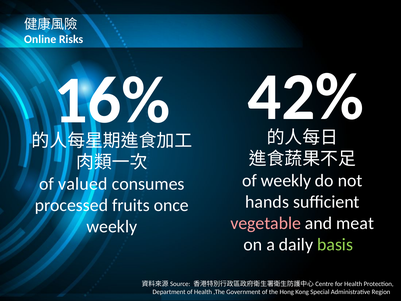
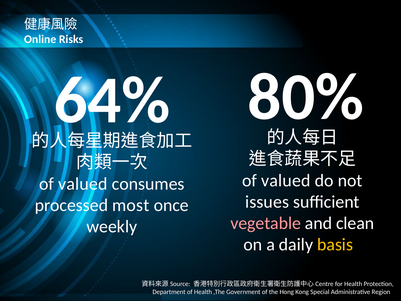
42%: 42% -> 80% (306, 97)
16%: 16% -> 64% (112, 100)
weekly: weekly -> valued (286, 180)
hands: hands -> issues (267, 202)
fruits: fruits -> most (131, 205)
meat: meat -> clean (355, 223)
basis colour: light green -> yellow (335, 245)
